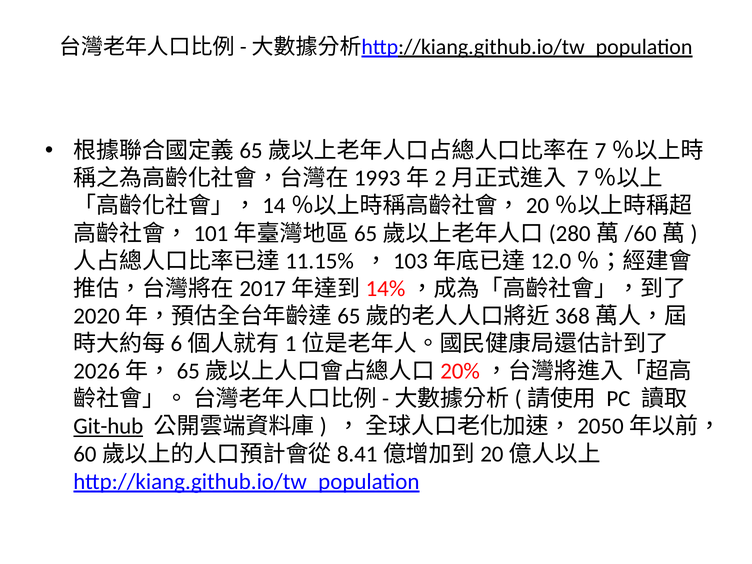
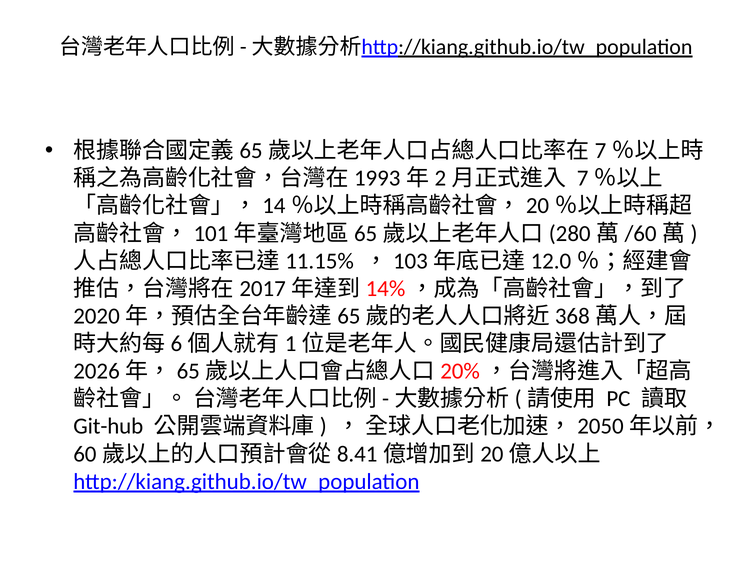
Git-hub underline: present -> none (108, 426)
